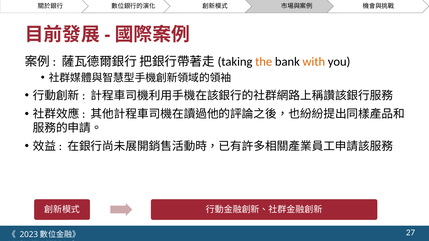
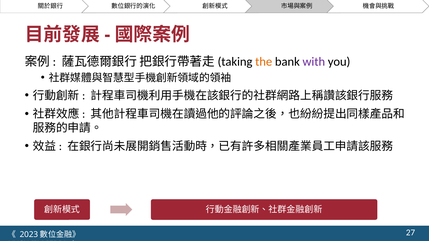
with colour: orange -> purple (314, 62)
